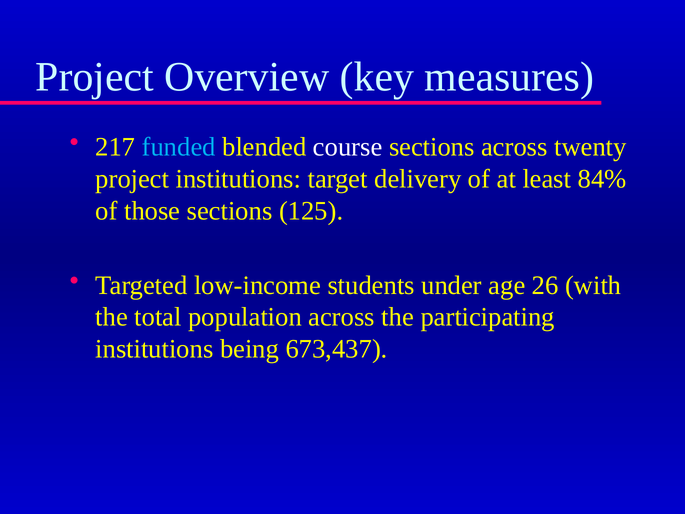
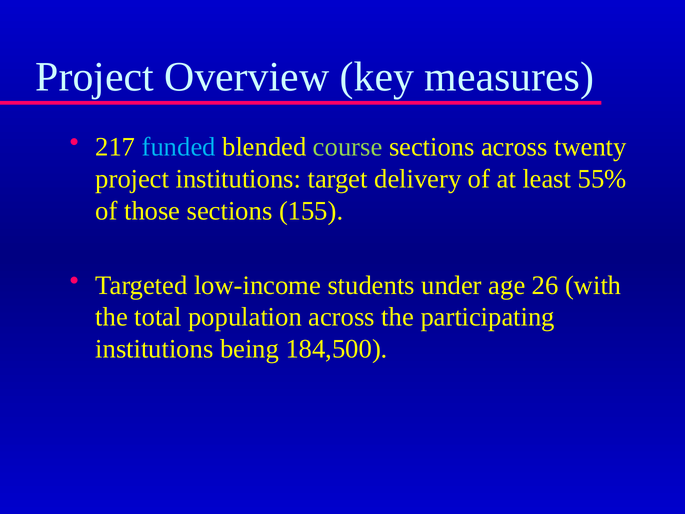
course colour: white -> light green (348, 147)
84%: 84% -> 55% (602, 179)
125: 125 -> 155 (311, 211)
673,437: 673,437 -> 184,500 (337, 349)
